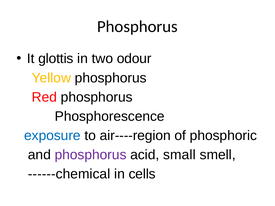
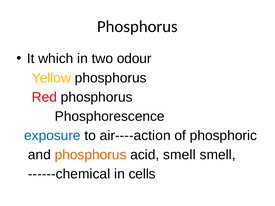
glottis: glottis -> which (56, 59)
air----region: air----region -> air----action (135, 136)
phosphorus colour: purple -> orange (91, 155)
acid small: small -> smell (179, 155)
